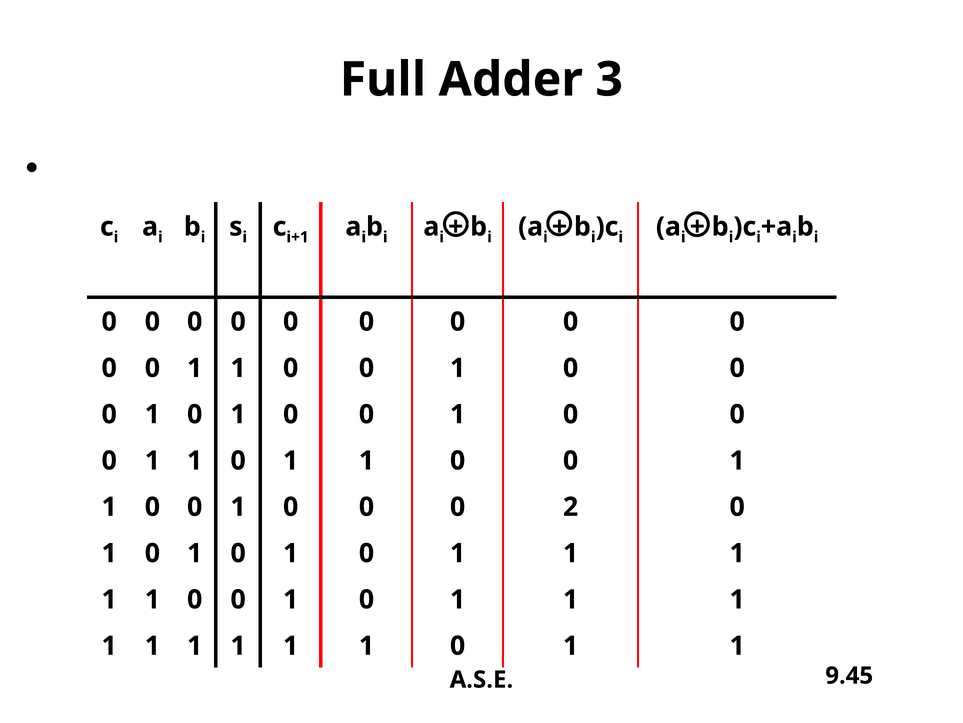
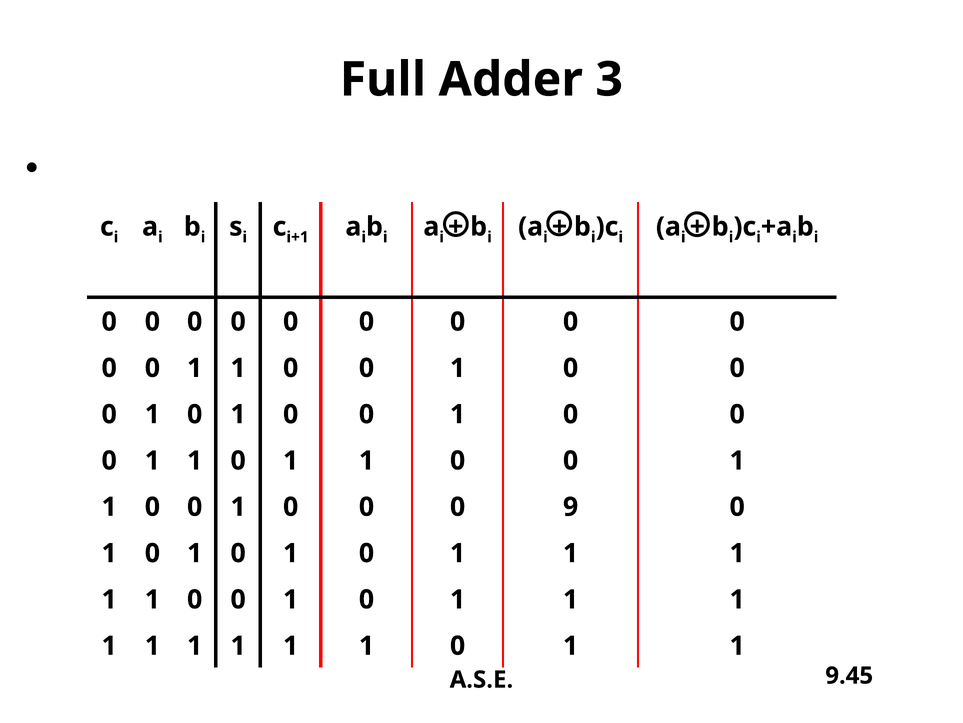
2: 2 -> 9 (571, 506)
